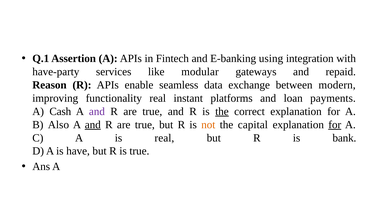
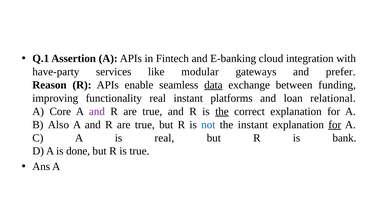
using: using -> cloud (271, 58)
repaid: repaid -> prefer (341, 72)
data underline: none -> present (213, 85)
modern: modern -> funding (337, 85)
payments: payments -> relational (333, 98)
Cash: Cash -> Core (60, 111)
and underline: present -> none (93, 124)
not colour: orange -> blue (208, 124)
the capital: capital -> instant (253, 124)
have: have -> done (78, 151)
